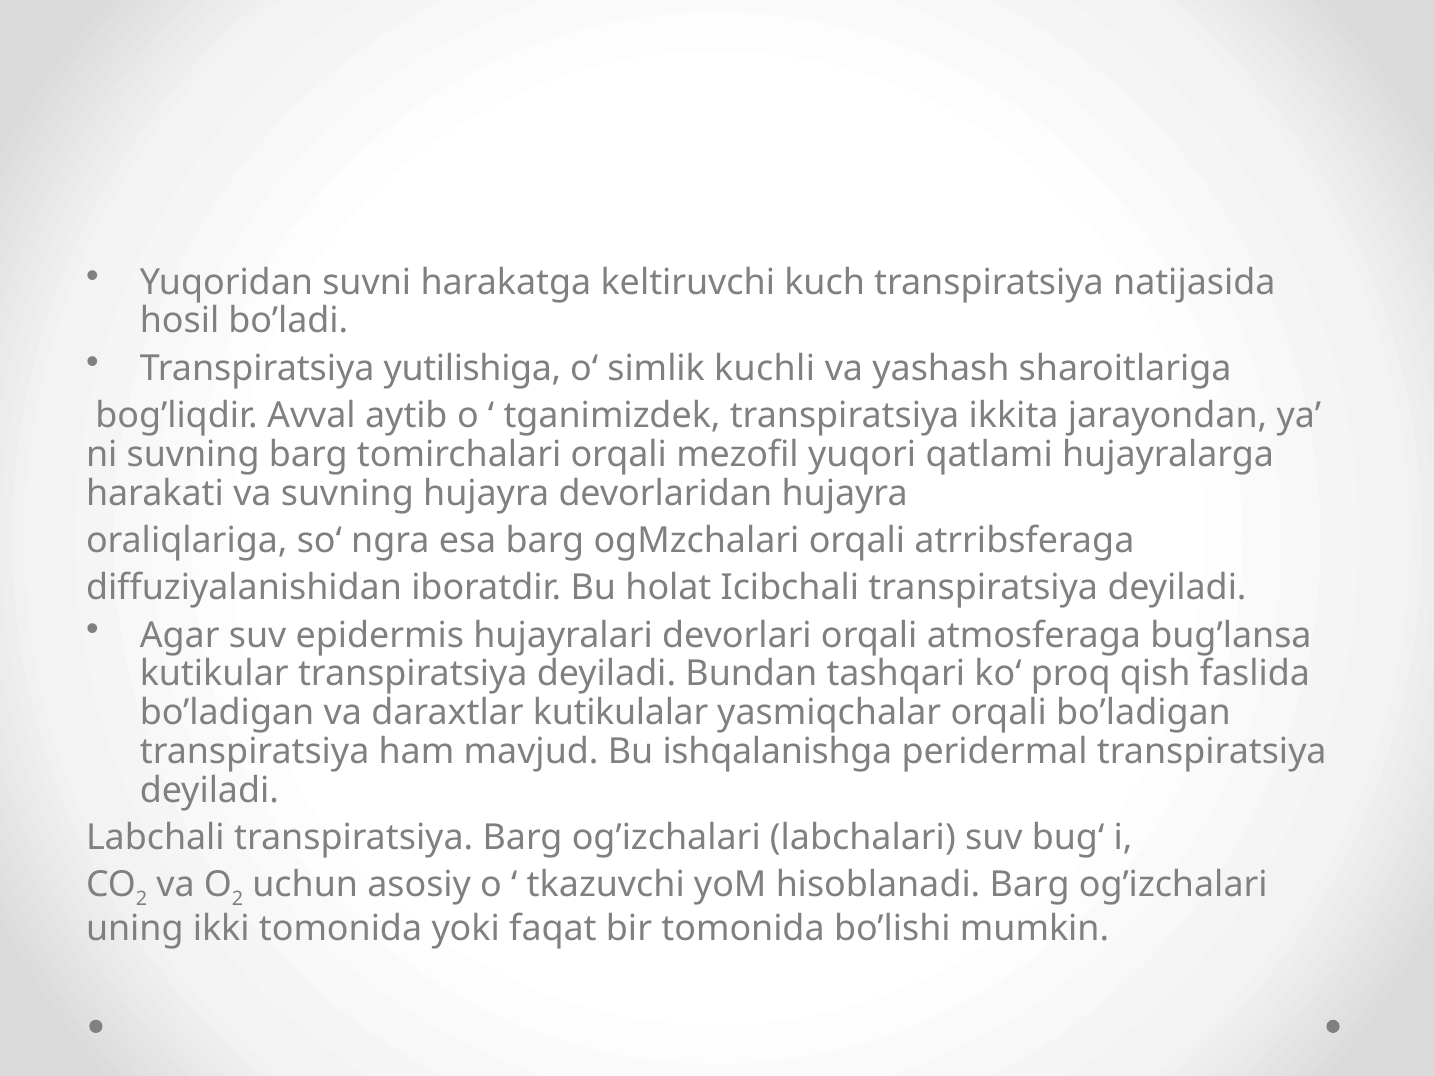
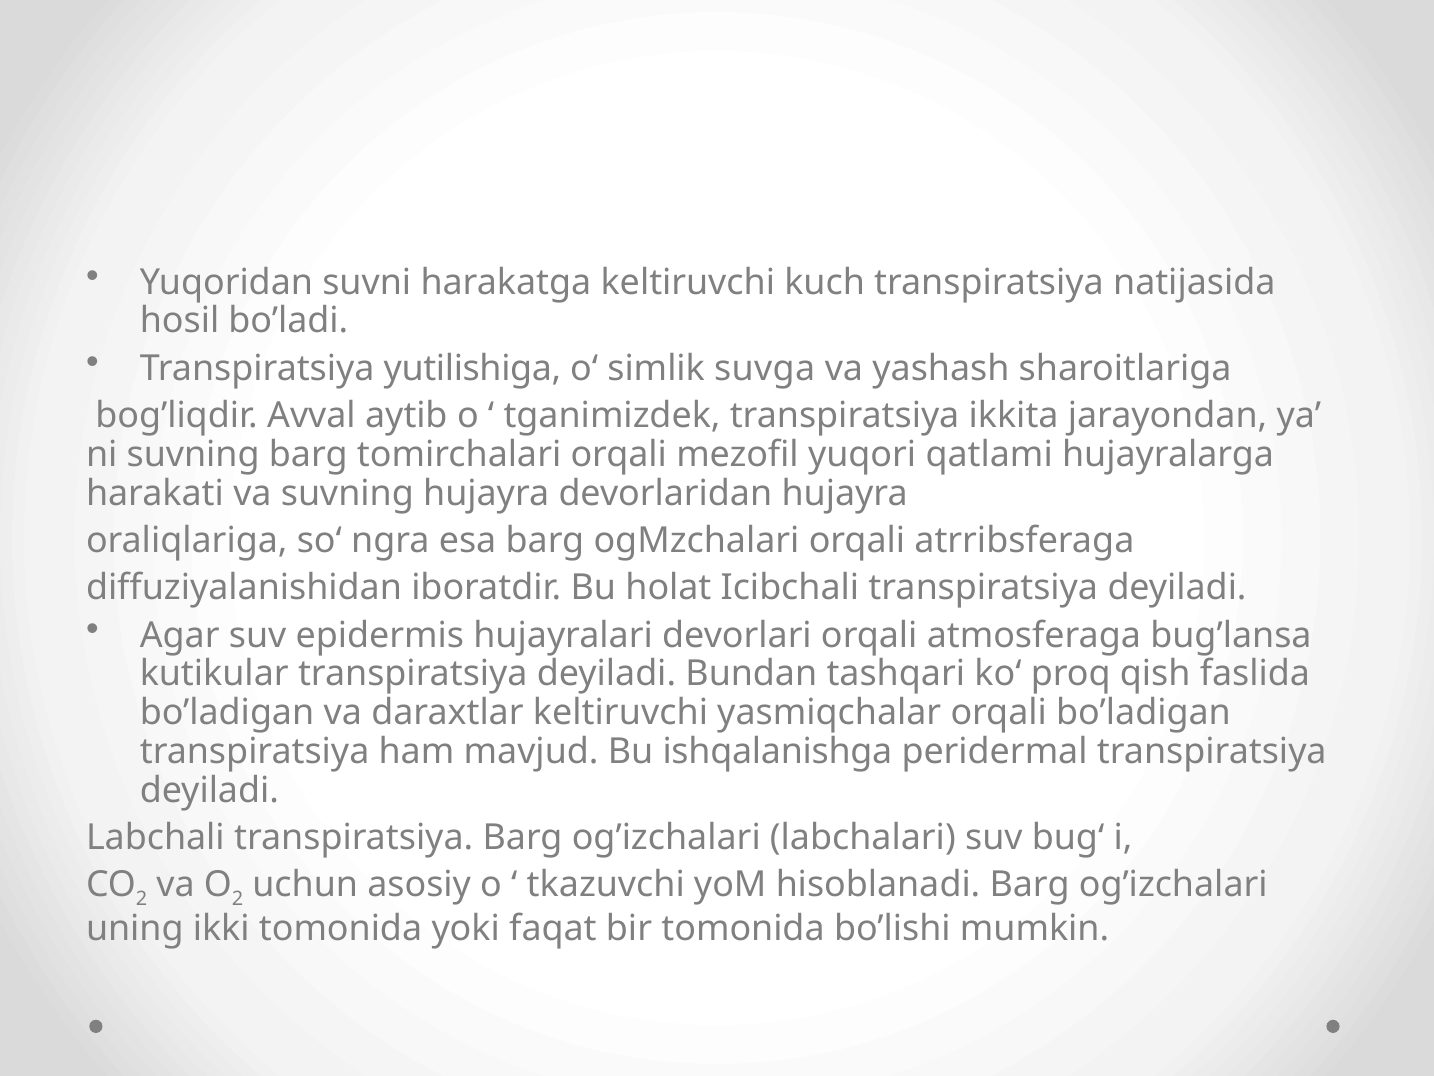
kuchli: kuchli -> suvga (765, 368)
daraxtlar kutikulalar: kutikulalar -> keltiruvchi (620, 712)
